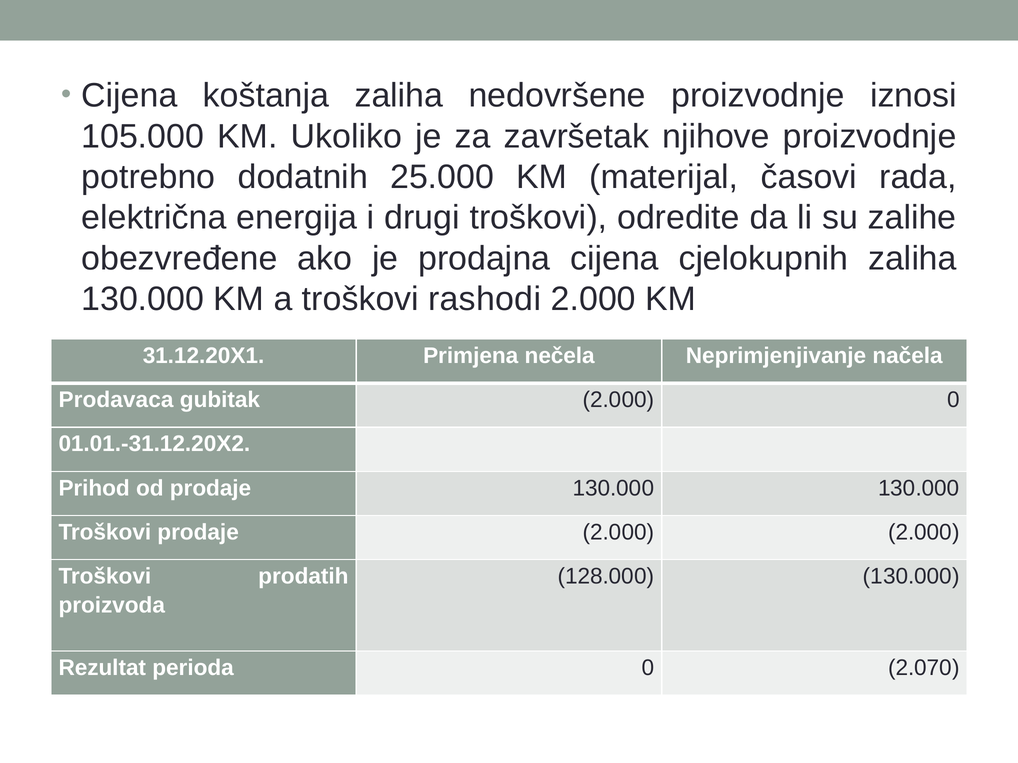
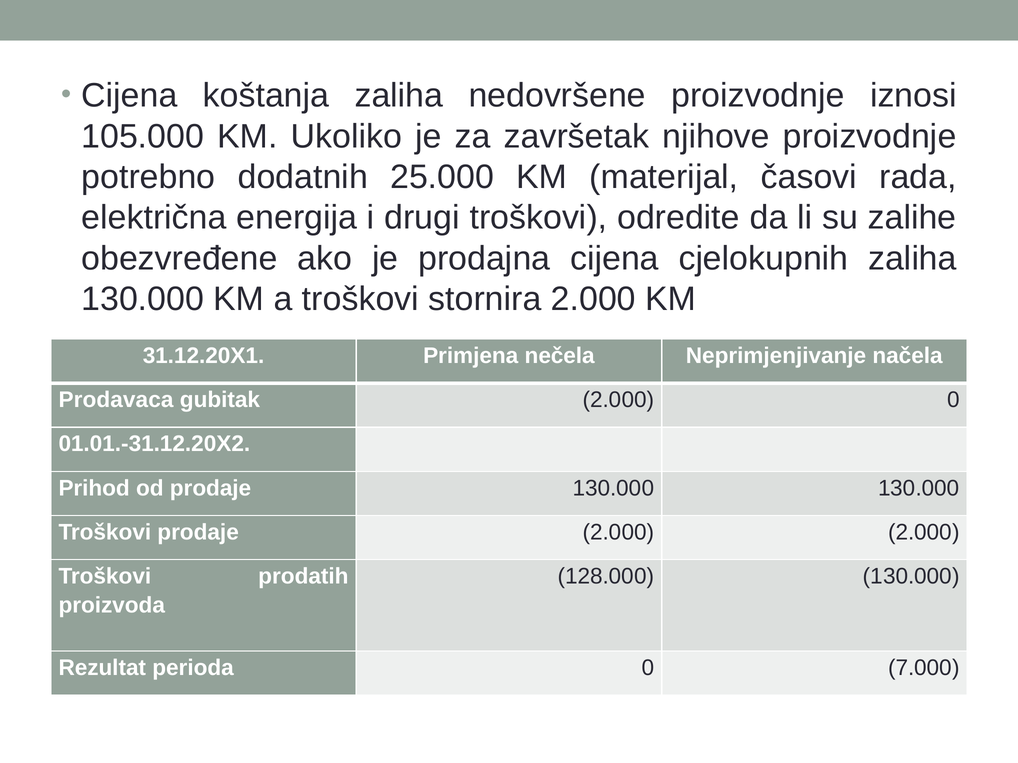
rashodi: rashodi -> stornira (485, 299)
2.070: 2.070 -> 7.000 (924, 668)
